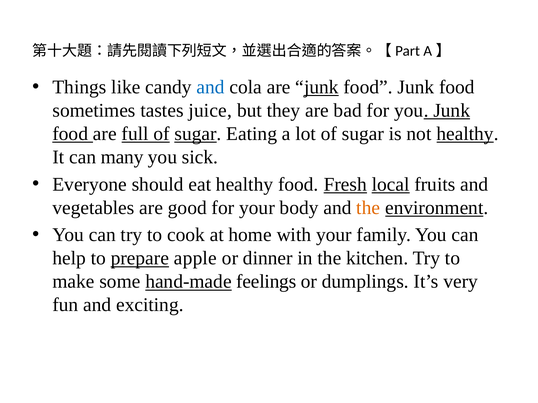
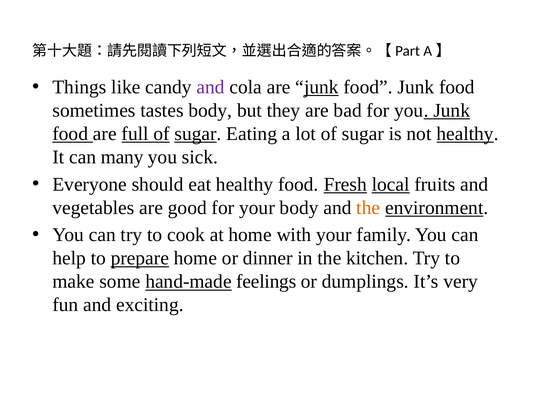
and colour: blue -> purple (211, 87)
tastes juice: juice -> body (210, 111)
prepare apple: apple -> home (195, 258)
